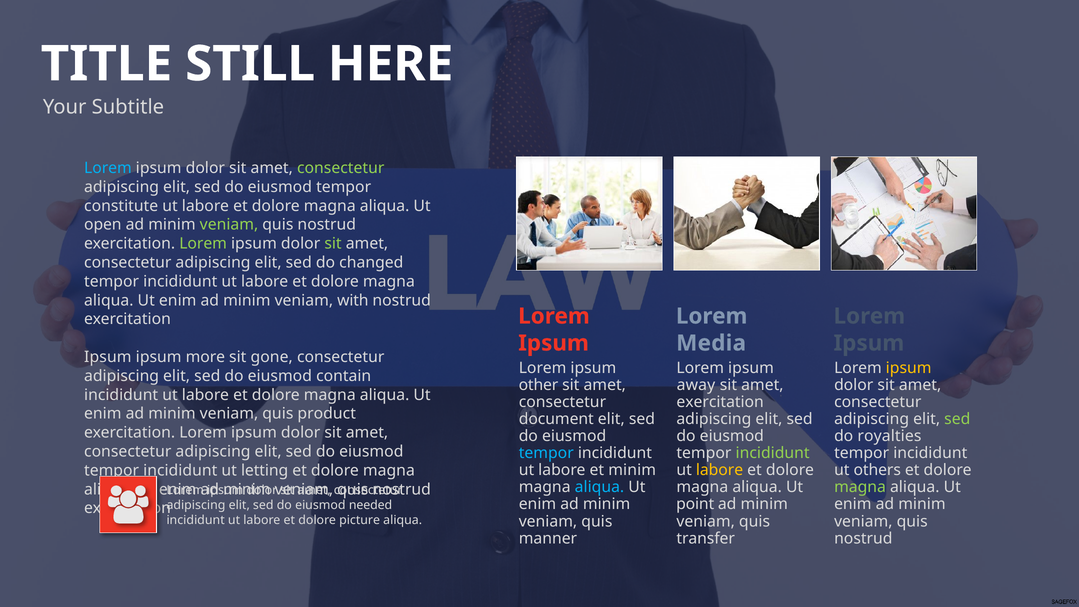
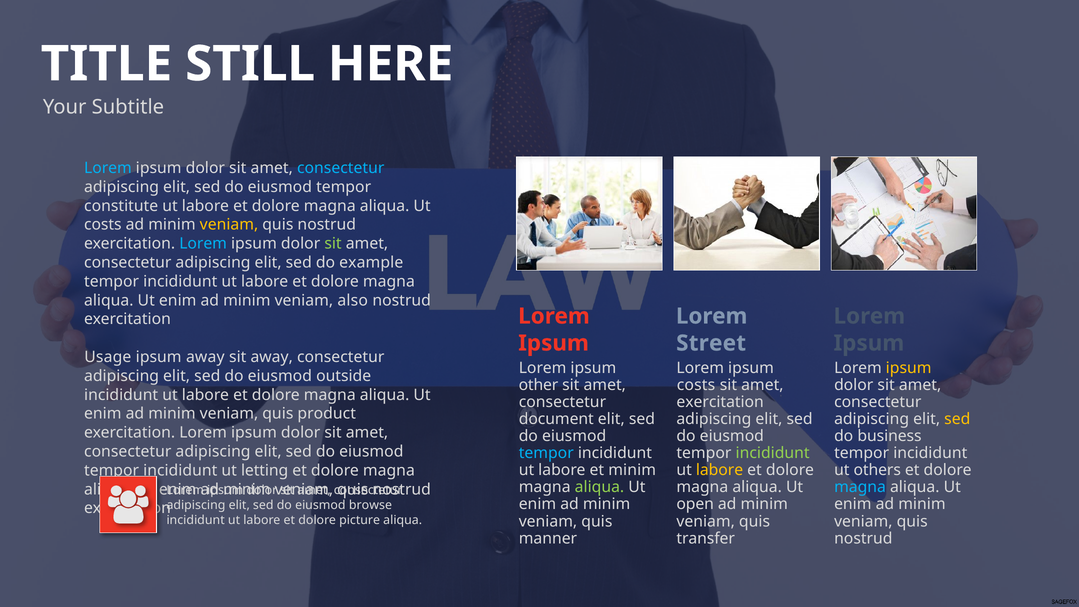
consectetur colour: light green -> light blue (341, 168)
open: open -> costs (103, 225)
veniam colour: light green -> yellow (229, 225)
Lorem colour: light green -> light blue (203, 244)
changed: changed -> example (371, 263)
with: with -> also (353, 300)
Media: Media -> Street (711, 343)
Ipsum: Ipsum -> Usage (108, 357)
ipsum more: more -> away (205, 357)
sit gone: gone -> away (272, 357)
contain: contain -> outside (344, 376)
away: away -> costs (696, 385)
sed colour: light green -> yellow (957, 419)
royalties: royalties -> business (890, 436)
aliqua colour: light blue -> light green (599, 487)
magna colour: light green -> light blue (860, 487)
point: point -> open (695, 504)
needed: needed -> browse (370, 505)
